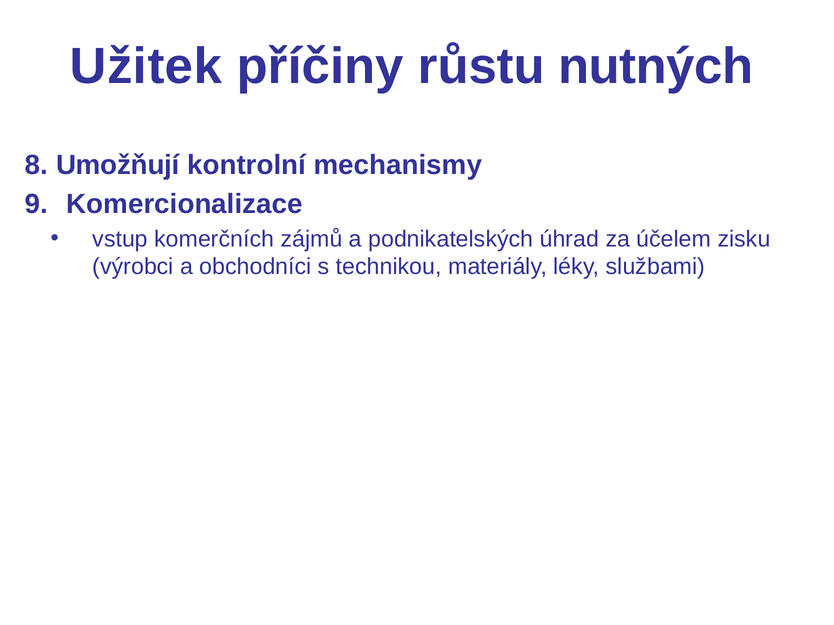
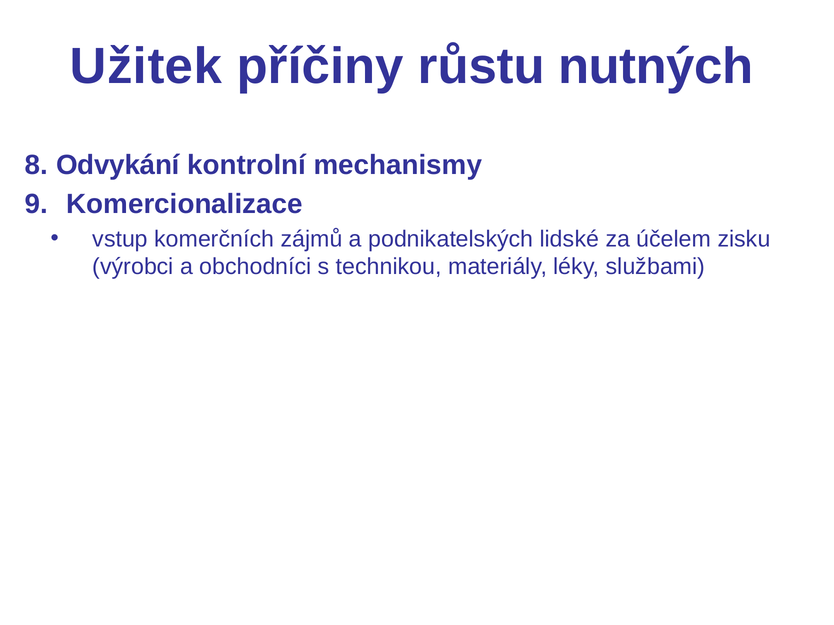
Umožňují: Umožňují -> Odvykání (118, 165)
úhrad: úhrad -> lidské (569, 239)
